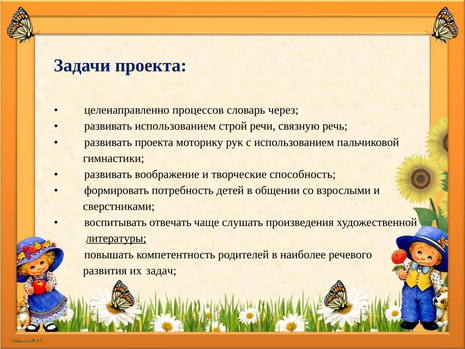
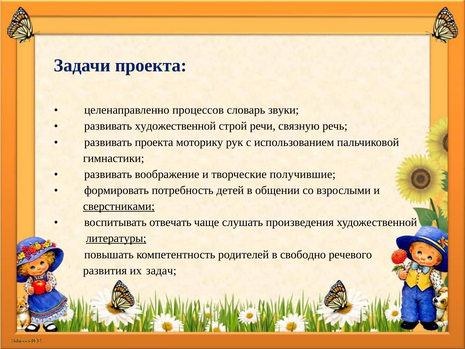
через: через -> звуки (283, 110)
развивать использованием: использованием -> художественной (175, 126)
способность: способность -> получившие (303, 174)
сверстниками underline: none -> present (119, 206)
наиболее: наиболее -> свободно (303, 254)
